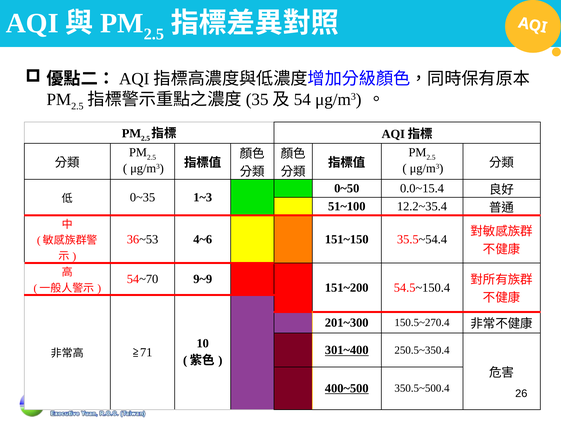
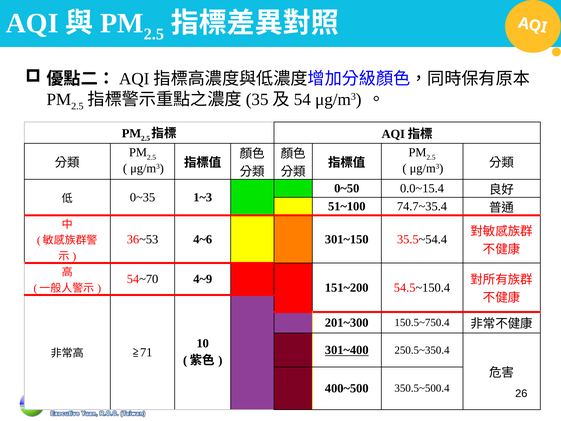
12.2~35.4: 12.2~35.4 -> 74.7~35.4 (422, 206)
151~150: 151~150 -> 301~150 (347, 239)
9~9: 9~9 -> 4~9 (203, 279)
150.5~270.4: 150.5~270.4 -> 150.5~750.4 (422, 322)
400~500 underline: present -> none (347, 388)
